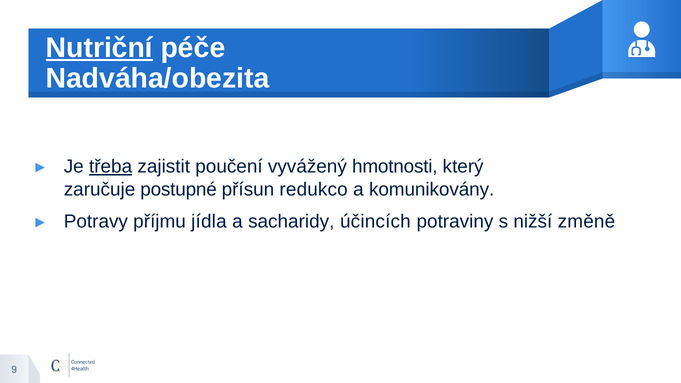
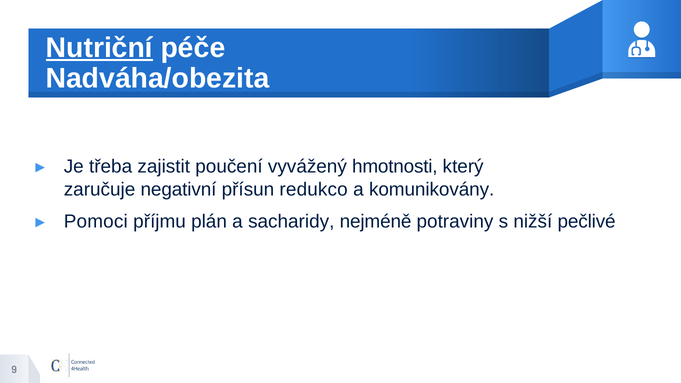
třeba underline: present -> none (111, 167)
postupné: postupné -> negativní (179, 189)
Potravy: Potravy -> Pomoci (96, 222)
jídla: jídla -> plán (209, 222)
účincích: účincích -> nejméně (376, 222)
změně: změně -> pečlivé (587, 222)
